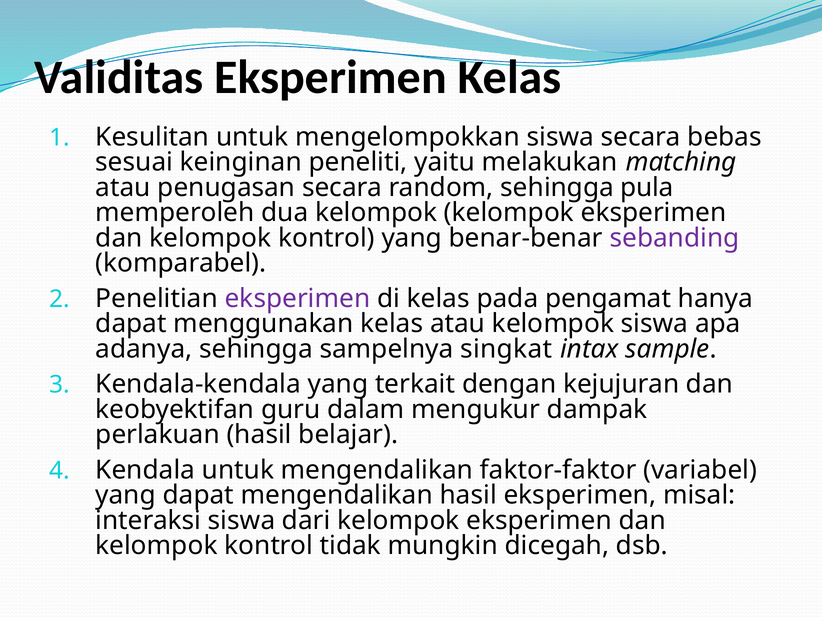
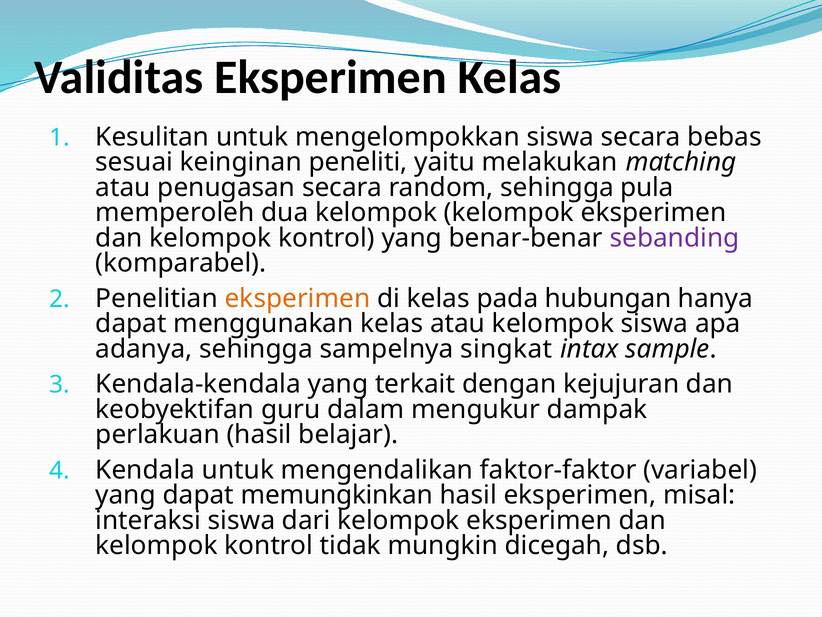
eksperimen colour: purple -> orange (297, 298)
pengamat: pengamat -> hubungan (608, 298)
dapat mengendalikan: mengendalikan -> memungkinkan (337, 495)
